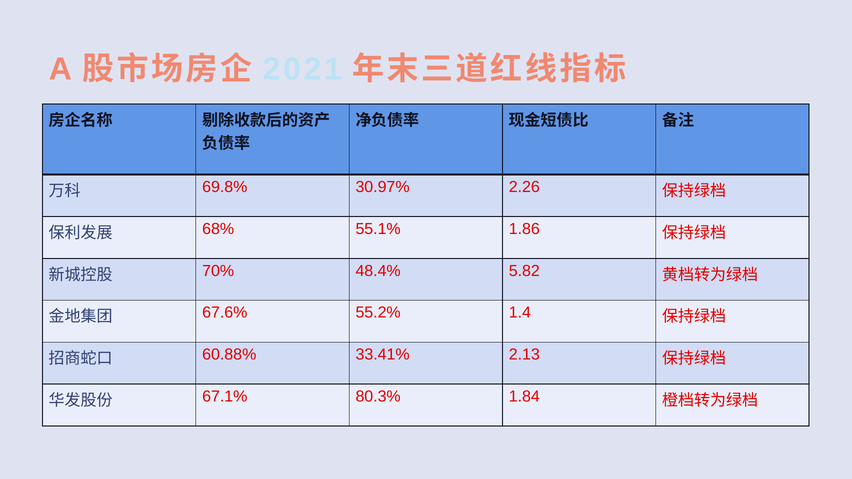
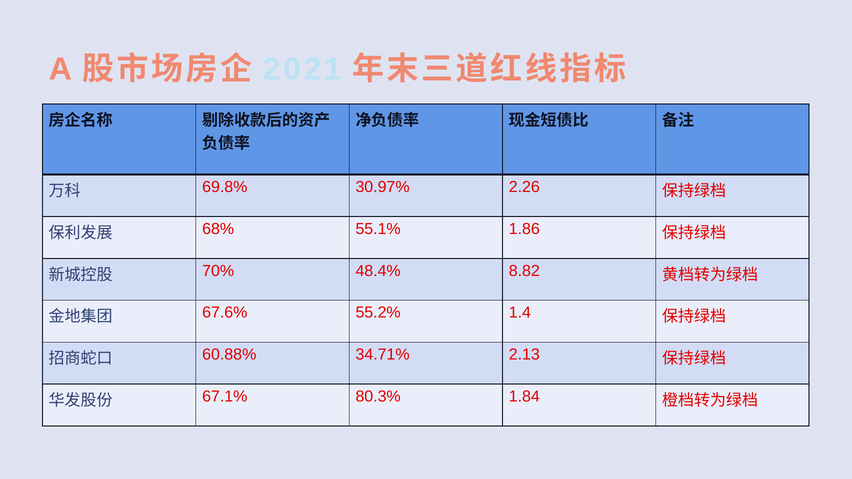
5.82: 5.82 -> 8.82 (524, 271)
33.41%: 33.41% -> 34.71% (383, 355)
